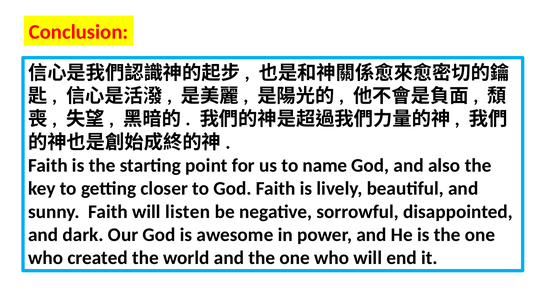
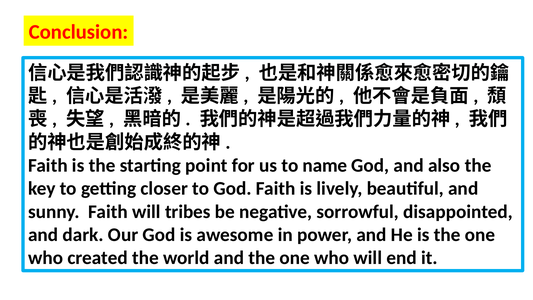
listen: listen -> tribes (188, 212)
